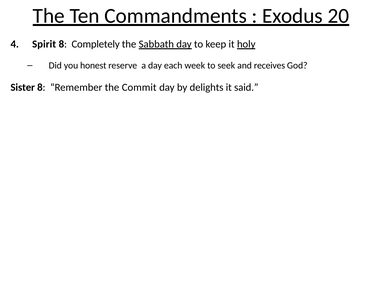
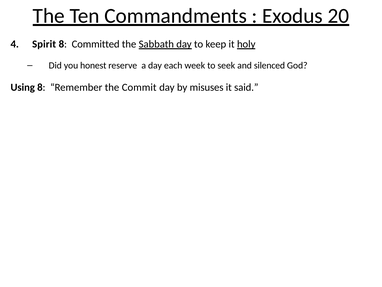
Completely: Completely -> Committed (96, 44)
receives: receives -> silenced (269, 65)
Sister: Sister -> Using (23, 87)
delights: delights -> misuses (207, 87)
